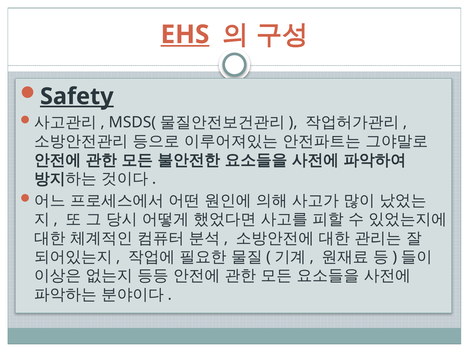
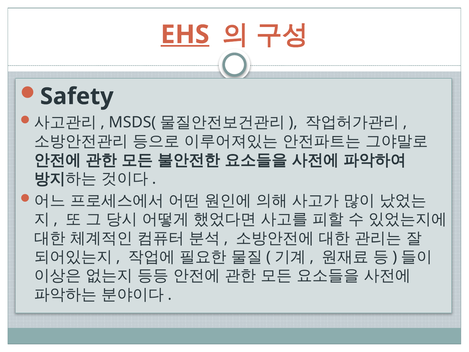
Safety underline: present -> none (77, 96)
